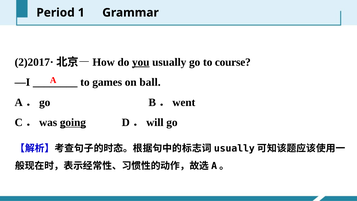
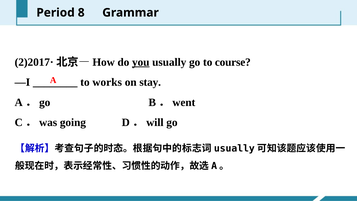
1: 1 -> 8 (81, 13)
games: games -> works (107, 82)
ball: ball -> stay (150, 82)
going underline: present -> none (73, 122)
